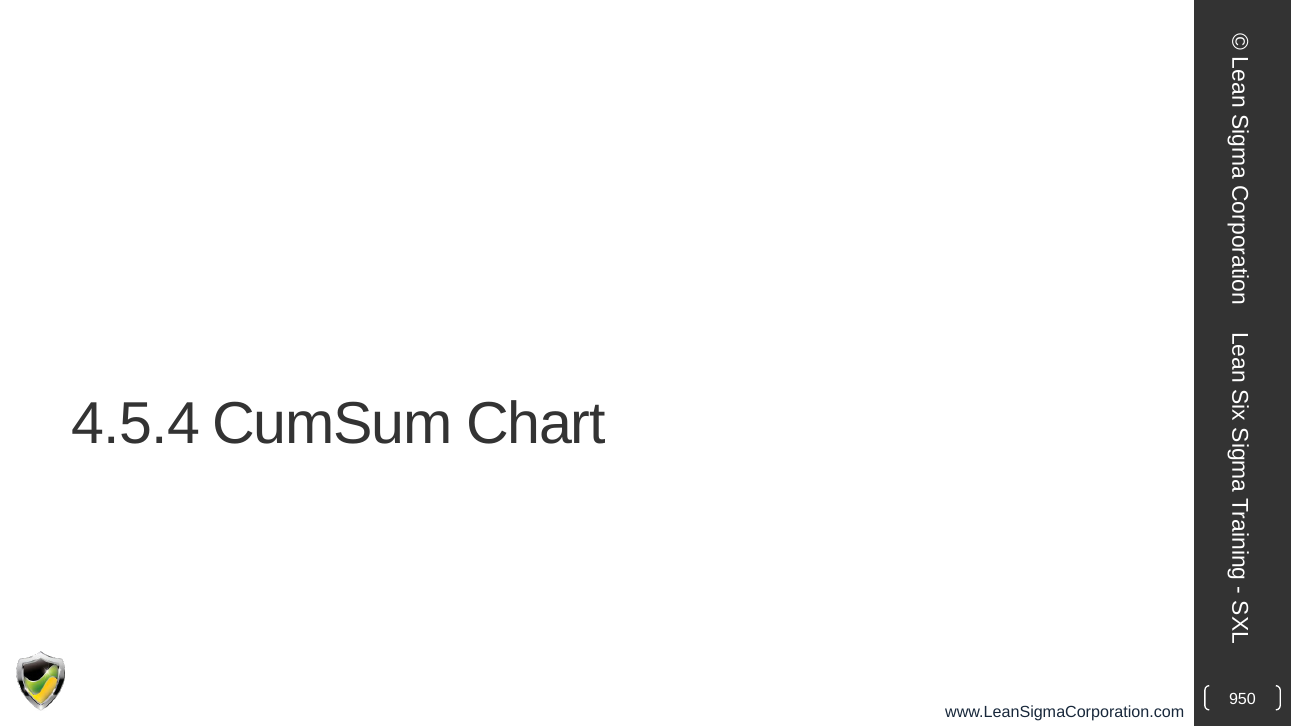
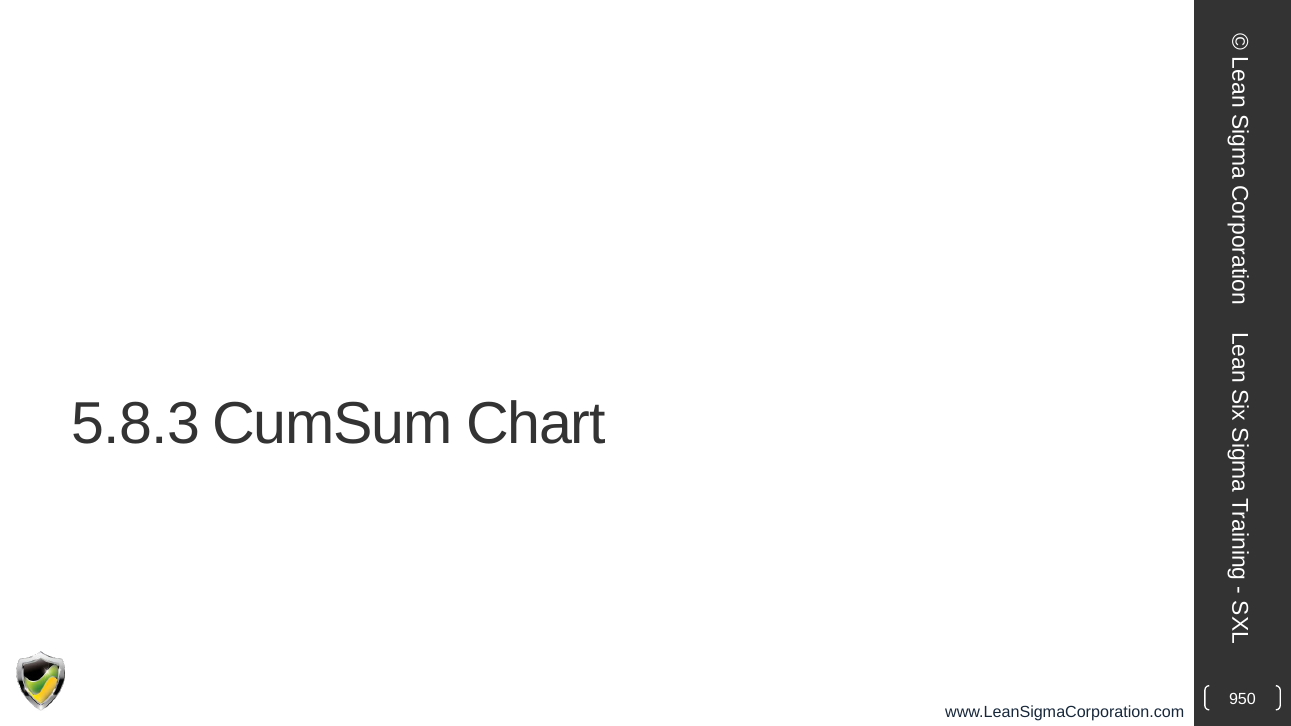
4.5.4: 4.5.4 -> 5.8.3 (136, 424)
